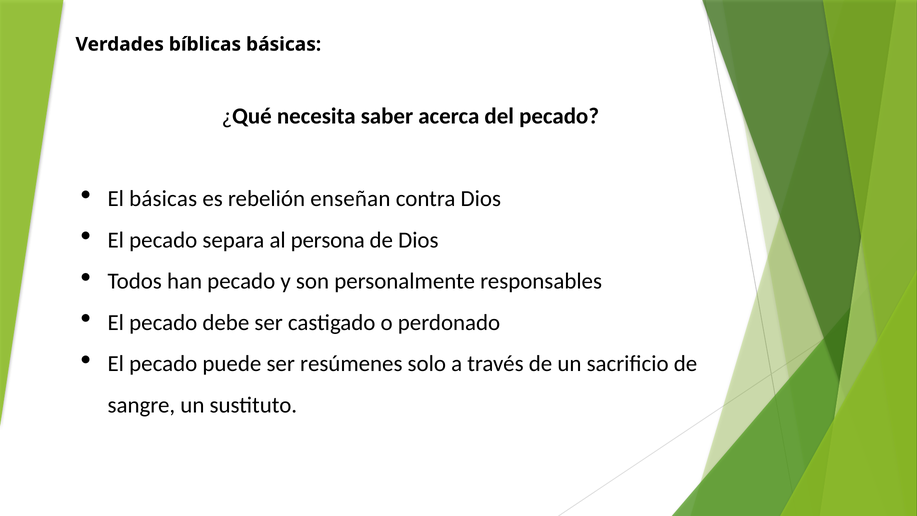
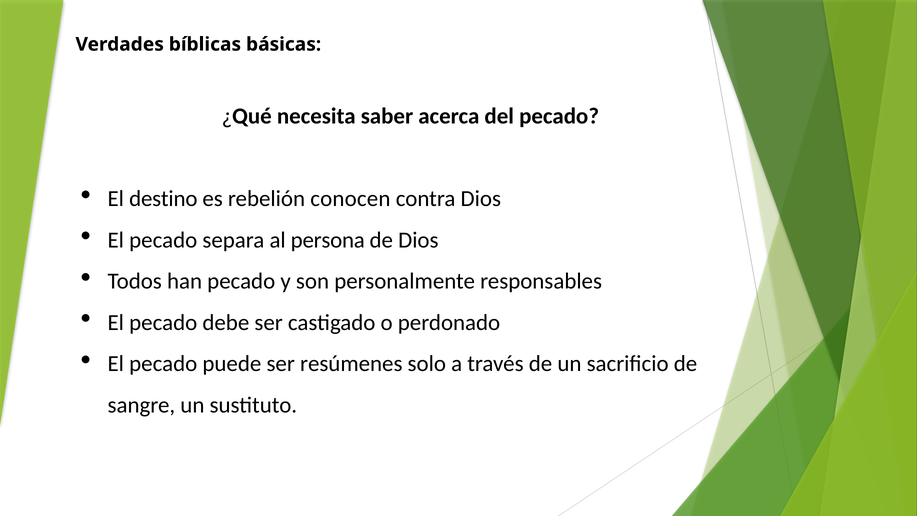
El básicas: básicas -> destino (163, 199)
enseñan: enseñan -> conocen (350, 199)
